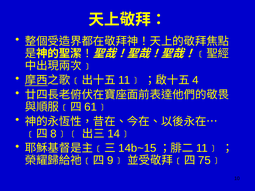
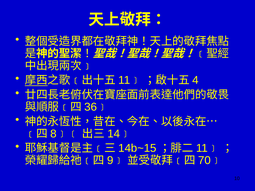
61: 61 -> 36 (91, 107)
75: 75 -> 70 (204, 161)
